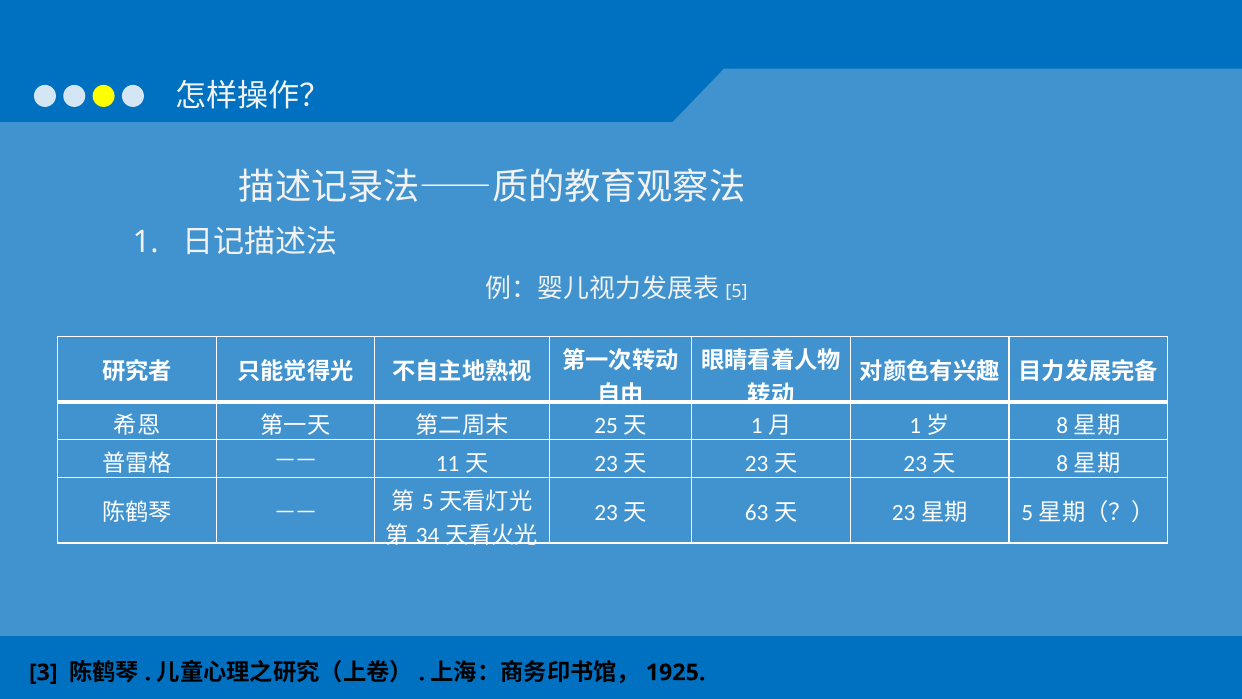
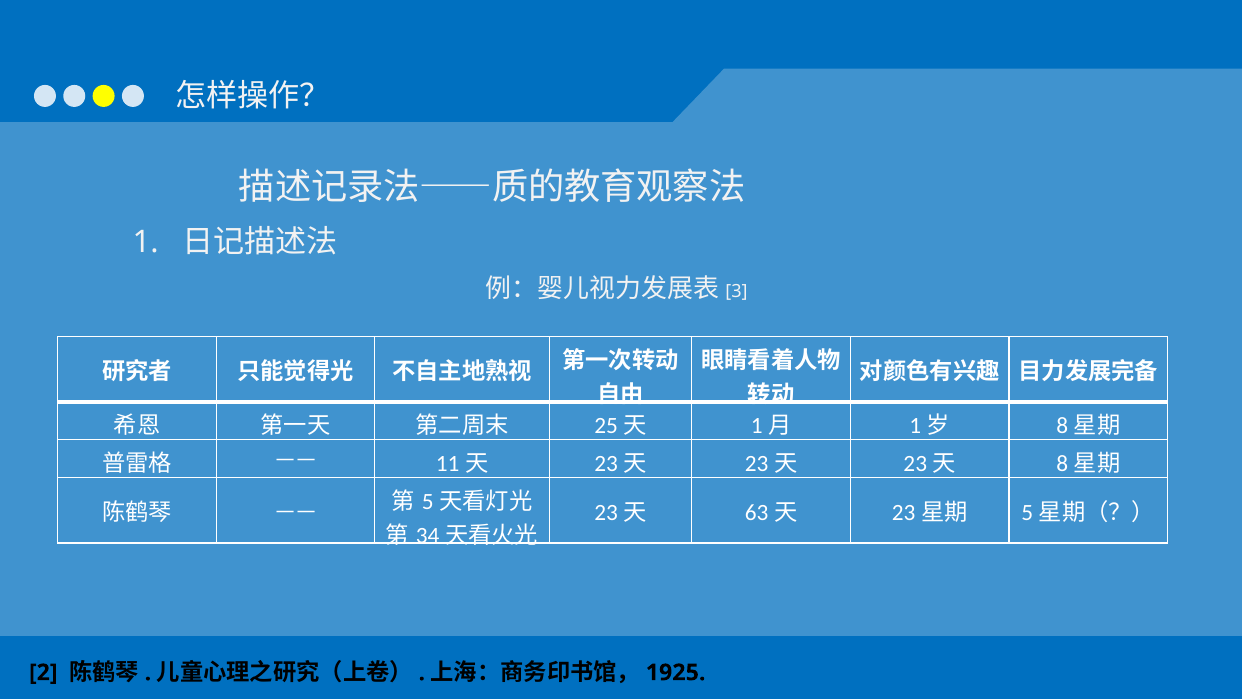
5: 5 -> 3 (736, 292)
3: 3 -> 2 (43, 672)
